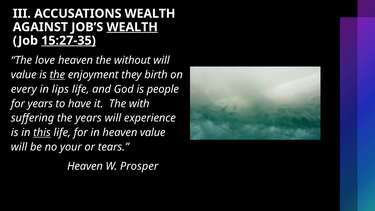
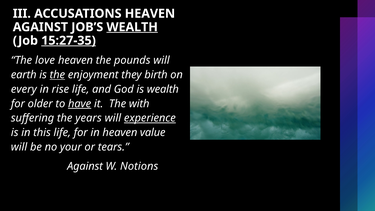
ACCUSATIONS WEALTH: WEALTH -> HEAVEN (150, 14)
without: without -> pounds (132, 60)
value: value -> earth (24, 75)
lips: lips -> rise (60, 89)
is people: people -> wealth (163, 89)
for years: years -> older (40, 104)
have underline: none -> present (80, 104)
experience underline: none -> present (150, 118)
this underline: present -> none (42, 133)
Heaven: Heaven -> Against (85, 166)
Prosper: Prosper -> Notions (139, 166)
